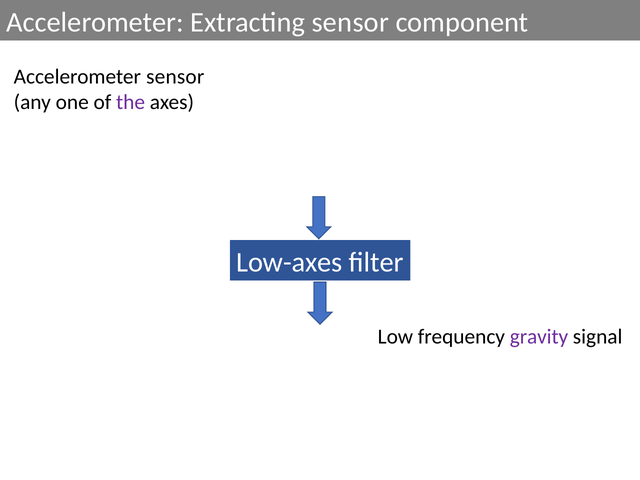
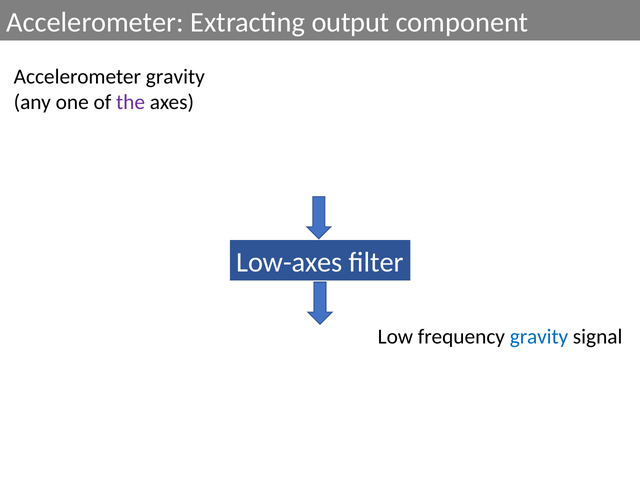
Extracting sensor: sensor -> output (351, 22)
Accelerometer sensor: sensor -> gravity (175, 77)
gravity colour: purple -> blue (539, 336)
